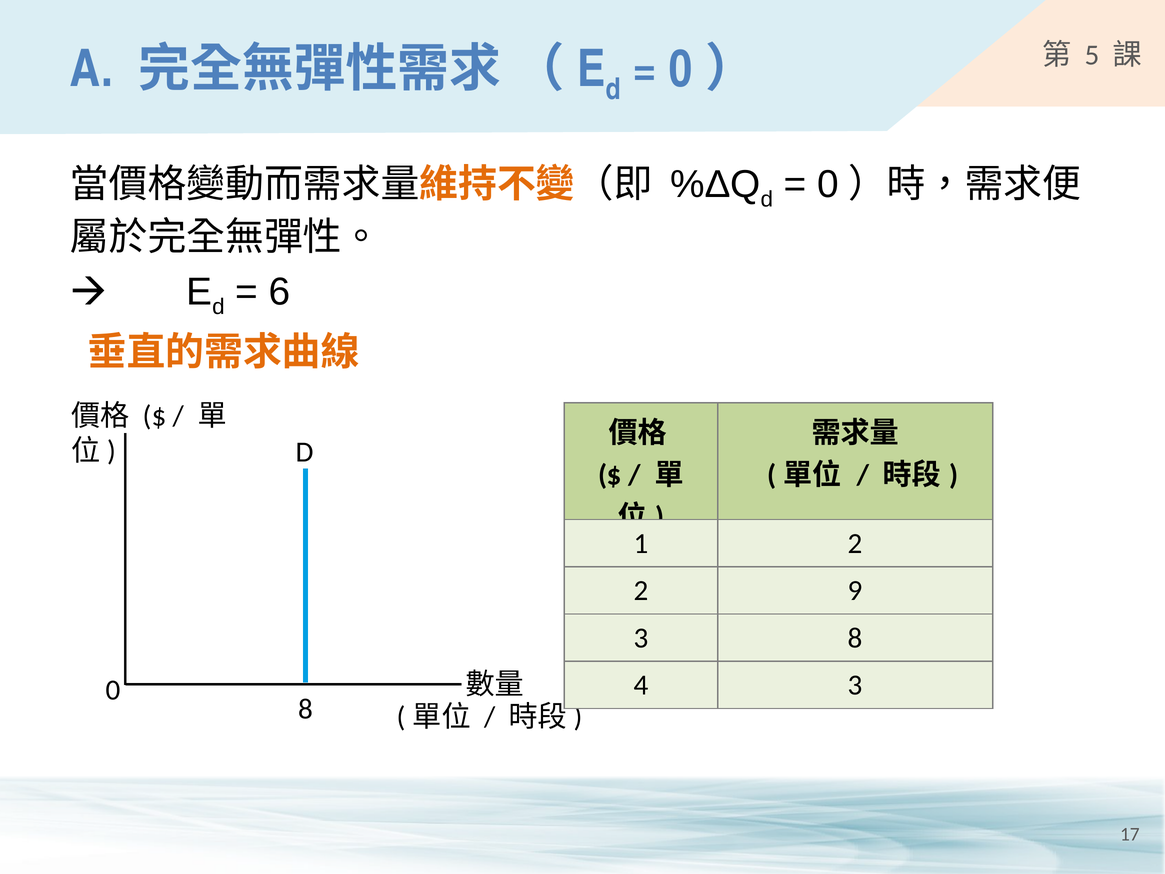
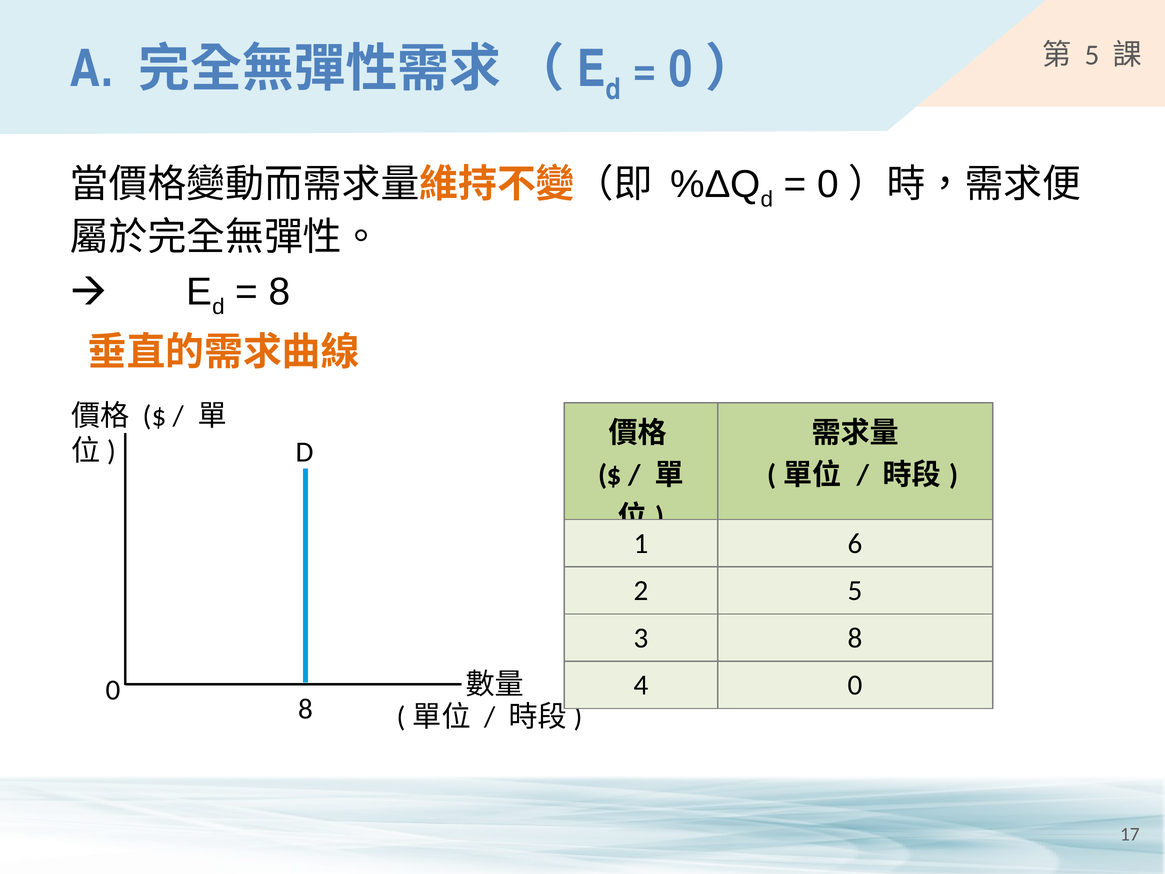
6: 6 -> 8 (280, 292)
1 2: 2 -> 6 (855, 543)
2 9: 9 -> 5 (855, 591)
4 3: 3 -> 0 (855, 685)
